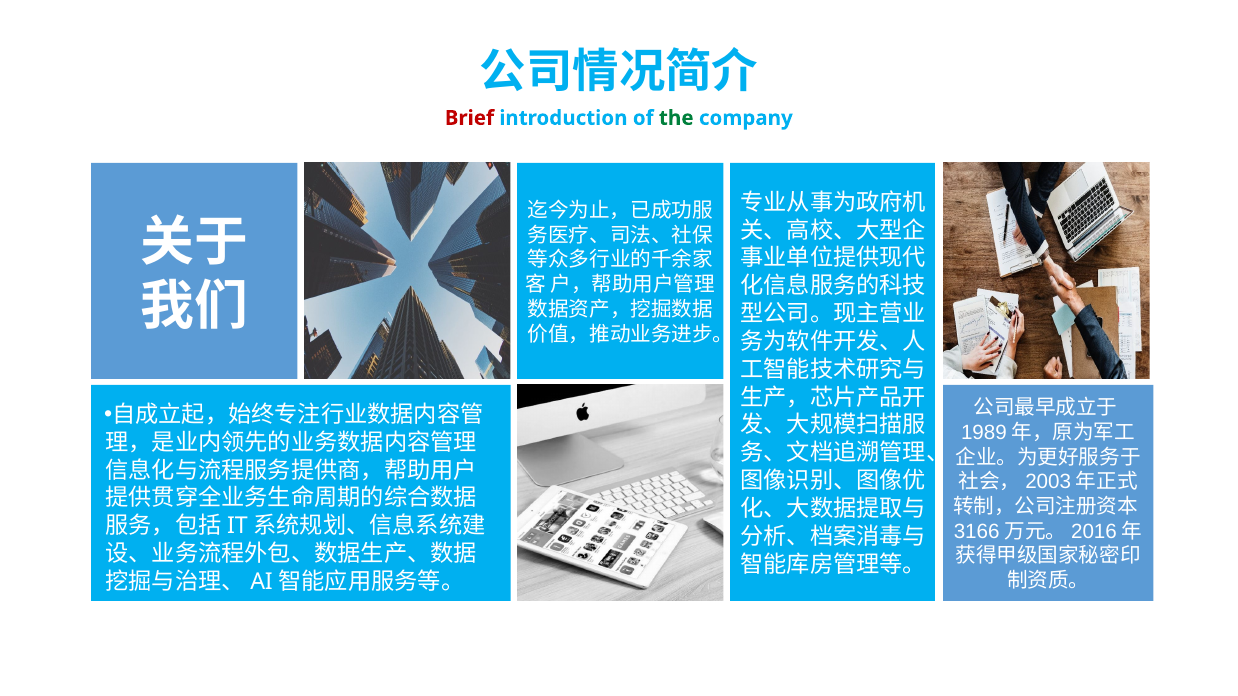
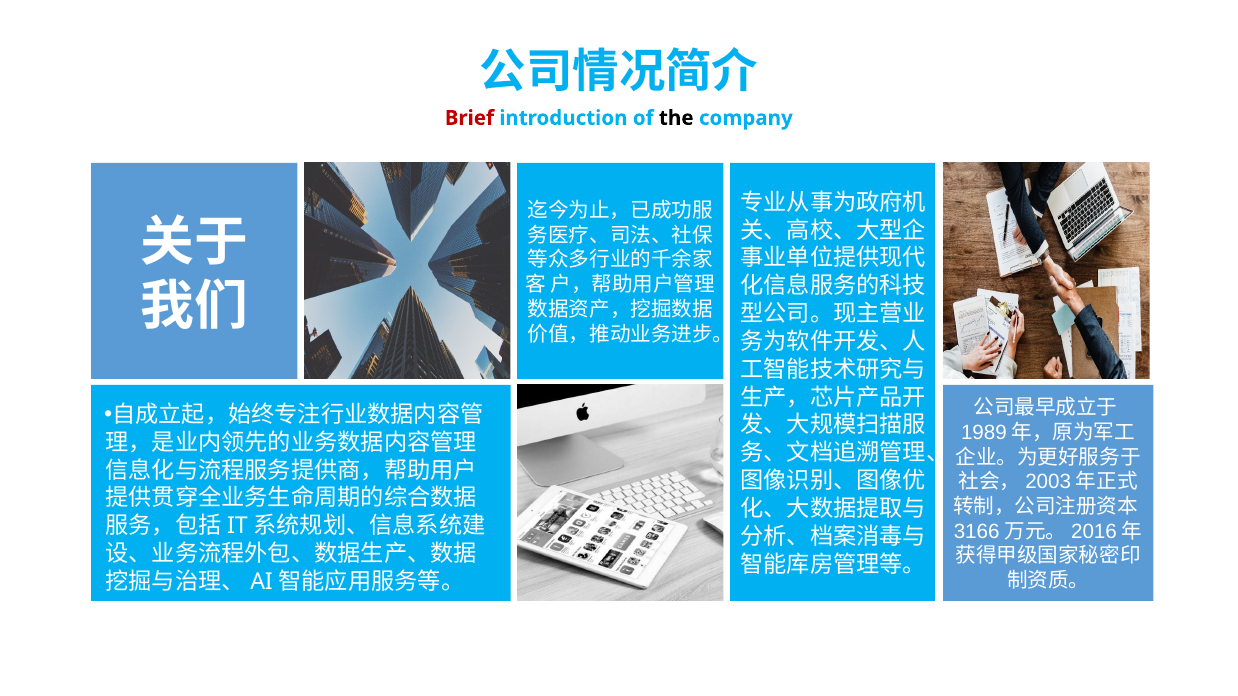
the colour: green -> black (676, 118)
